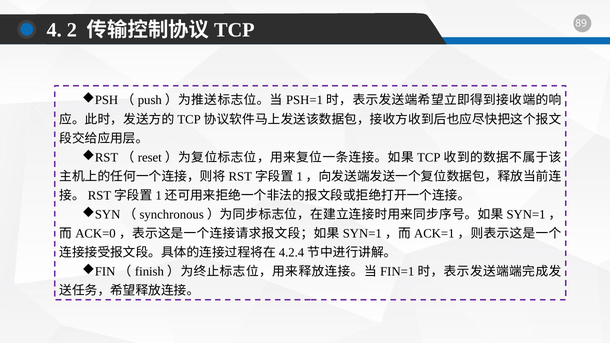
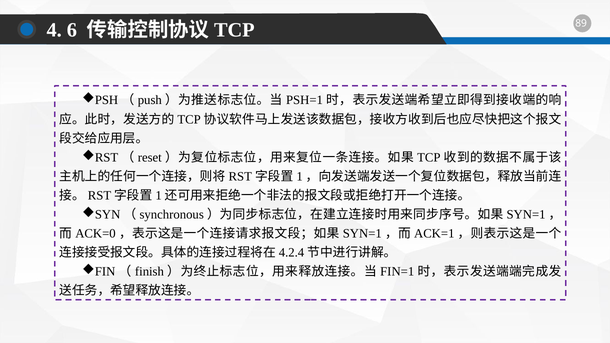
2: 2 -> 6 (72, 30)
